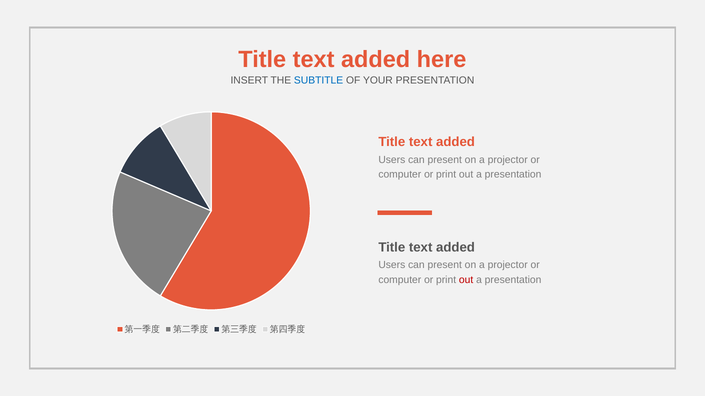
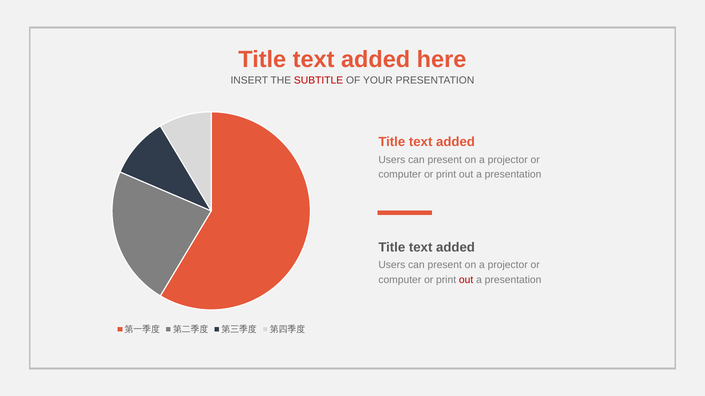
SUBTITLE colour: blue -> red (319, 80)
